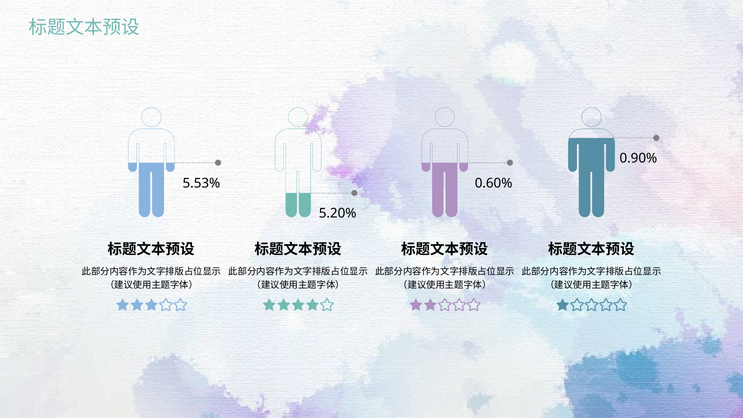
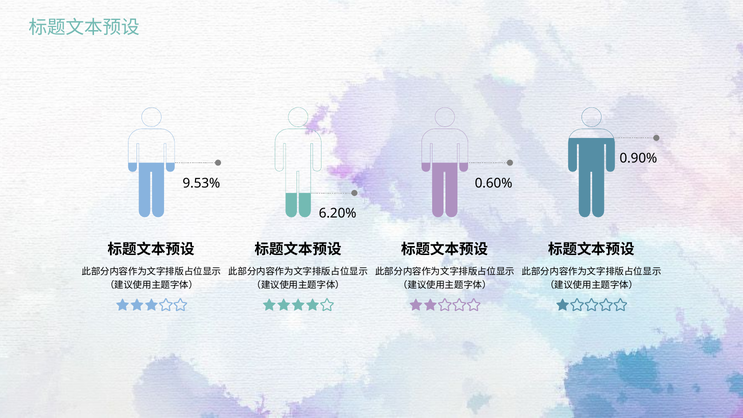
5.53%: 5.53% -> 9.53% (201, 183)
5.20%: 5.20% -> 6.20% (338, 213)
